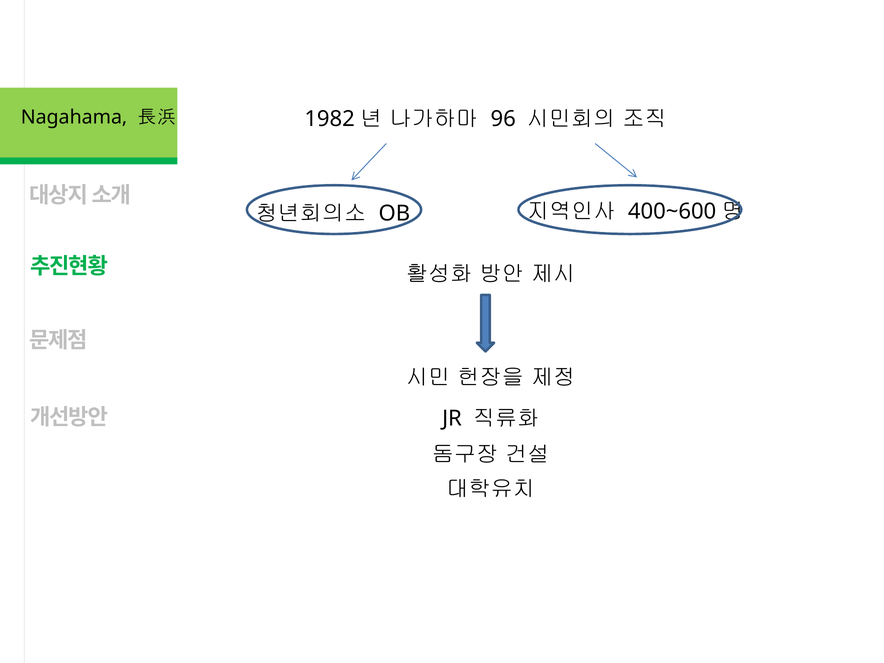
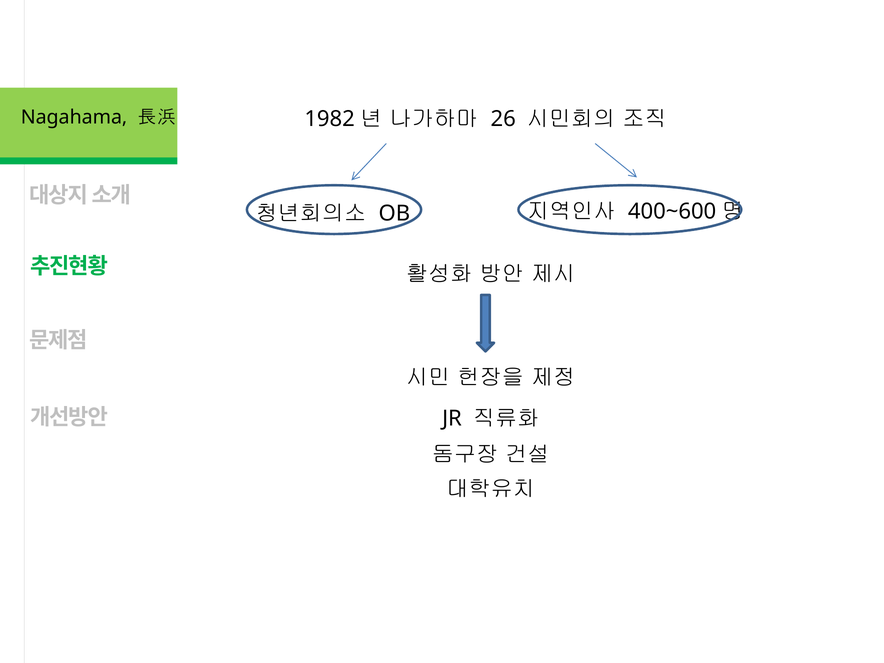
96: 96 -> 26 (503, 119)
